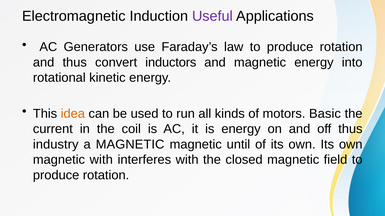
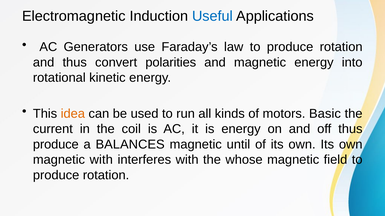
Useful colour: purple -> blue (212, 16)
inductors: inductors -> polarities (171, 63)
industry: industry -> produce (56, 145)
a MAGNETIC: MAGNETIC -> BALANCES (130, 145)
closed: closed -> whose (244, 160)
